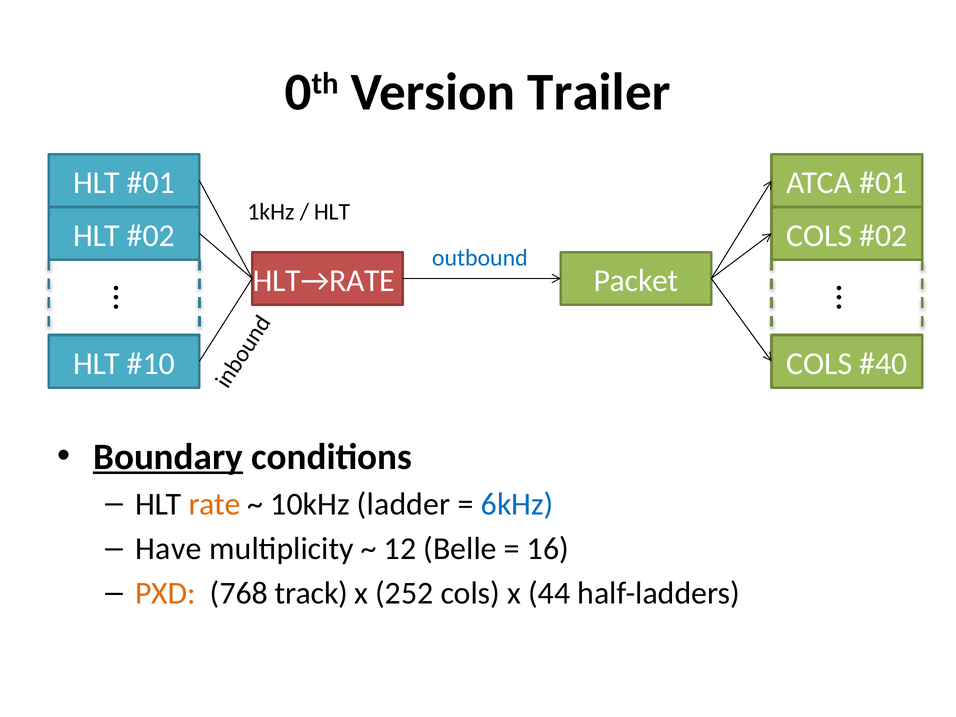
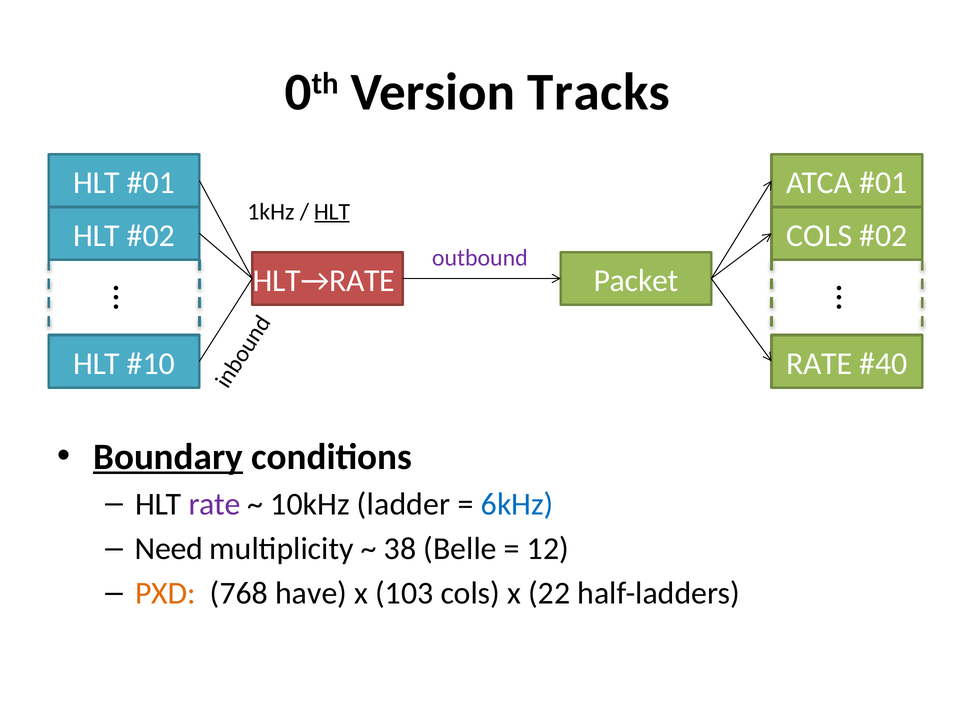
Trailer: Trailer -> Tracks (599, 92)
HLT underline: none -> present (332, 212)
outbound colour: blue -> purple (480, 258)
COLS: COLS -> RATE (819, 364)
rate colour: orange -> purple (215, 504)
Have: Have -> Need (169, 549)
12: 12 -> 38 (400, 549)
16: 16 -> 12 (548, 549)
track: track -> have (311, 593)
252: 252 -> 103 (404, 593)
44: 44 -> 22 (549, 593)
